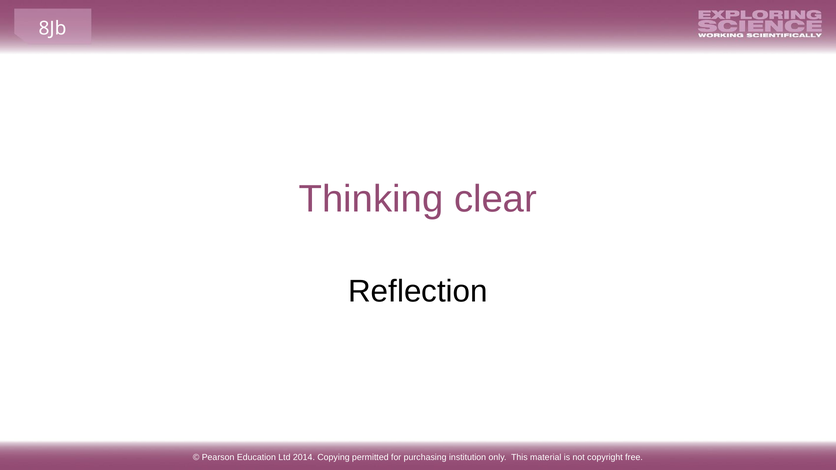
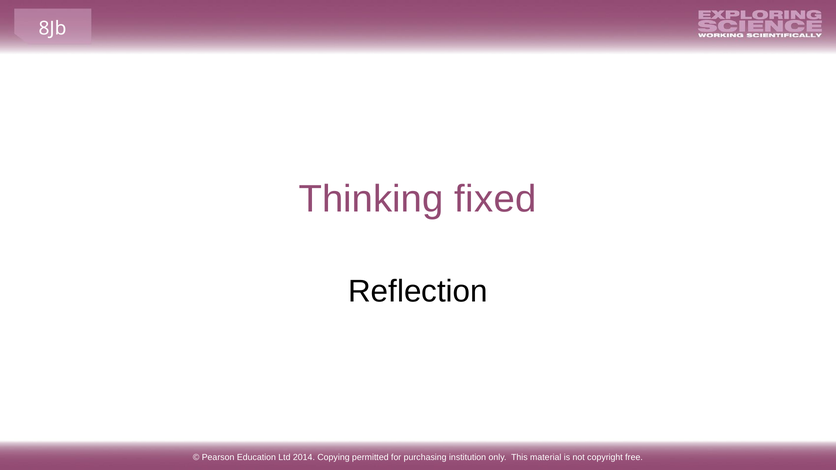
clear: clear -> fixed (495, 199)
